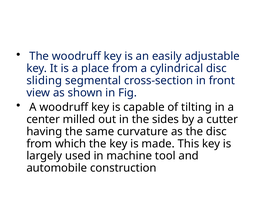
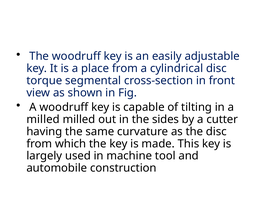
sliding: sliding -> torque (44, 81)
center: center -> milled (43, 119)
